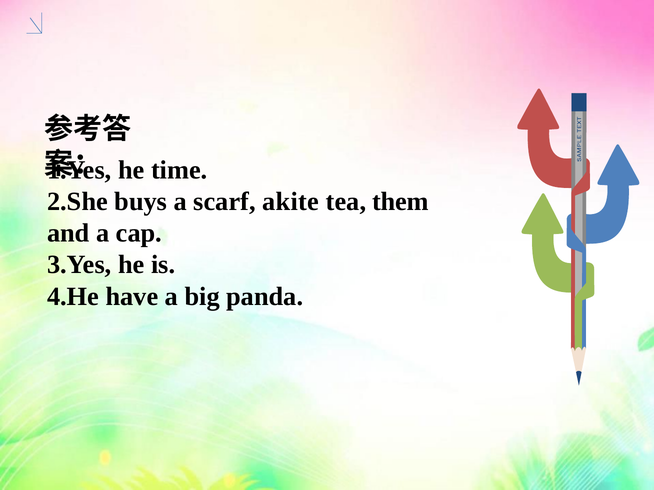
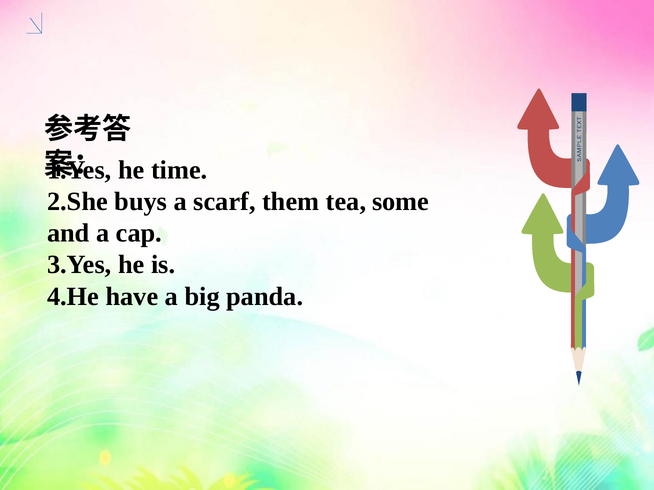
akite: akite -> them (291, 202)
them: them -> some (401, 202)
